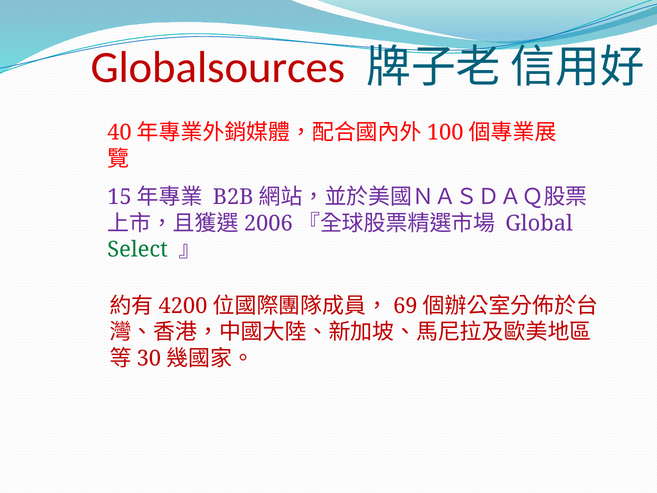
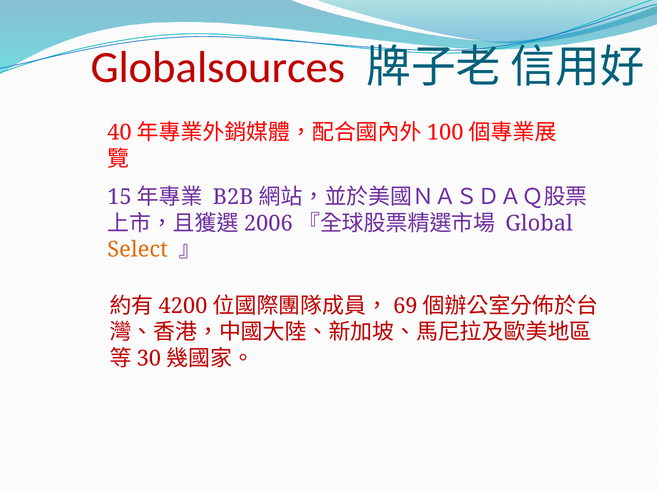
Select colour: green -> orange (138, 250)
